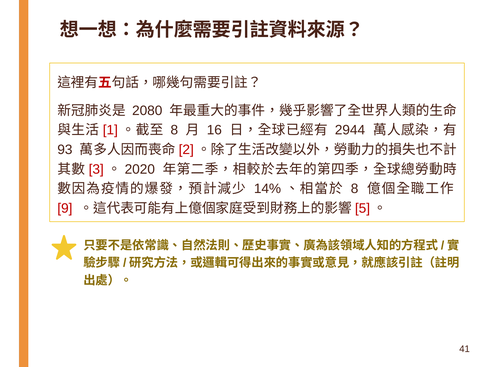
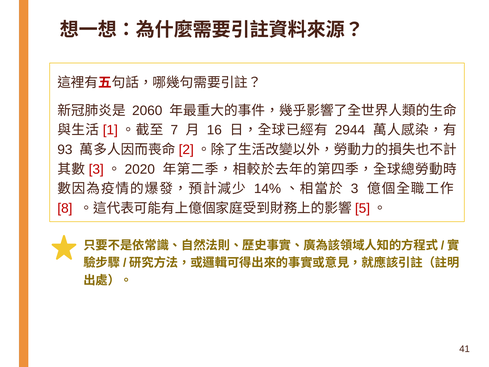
2080: 2080 -> 2060 (147, 110)
8: 8 -> 7 (174, 130)
8: 8 -> 3 (355, 189)
9: 9 -> 8 (65, 208)
